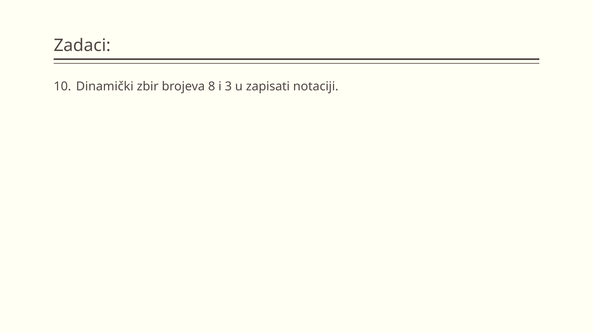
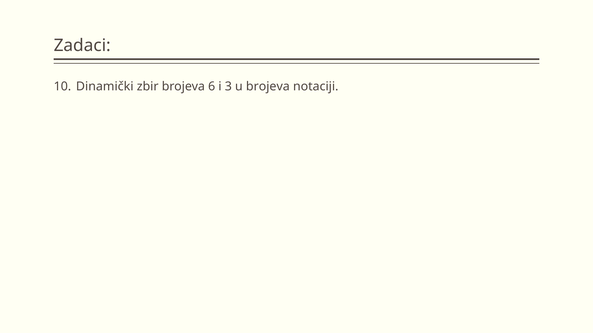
8: 8 -> 6 (212, 87)
u zapisati: zapisati -> brojeva (268, 87)
